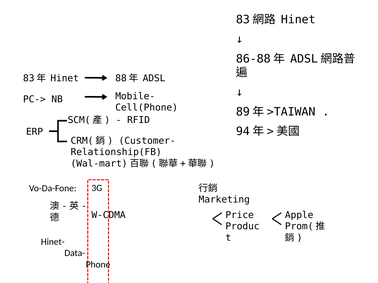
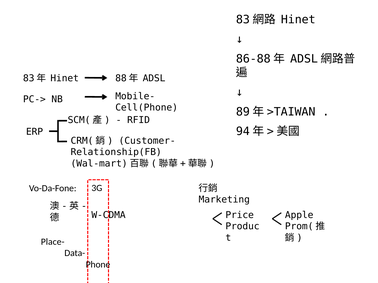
Hinet-: Hinet- -> Place- (53, 242)
